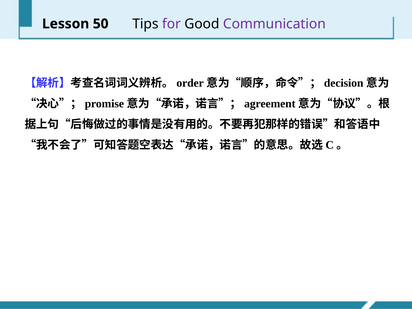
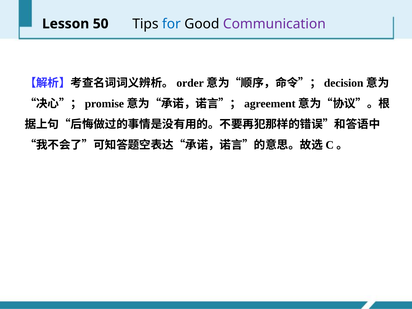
for colour: purple -> blue (171, 24)
